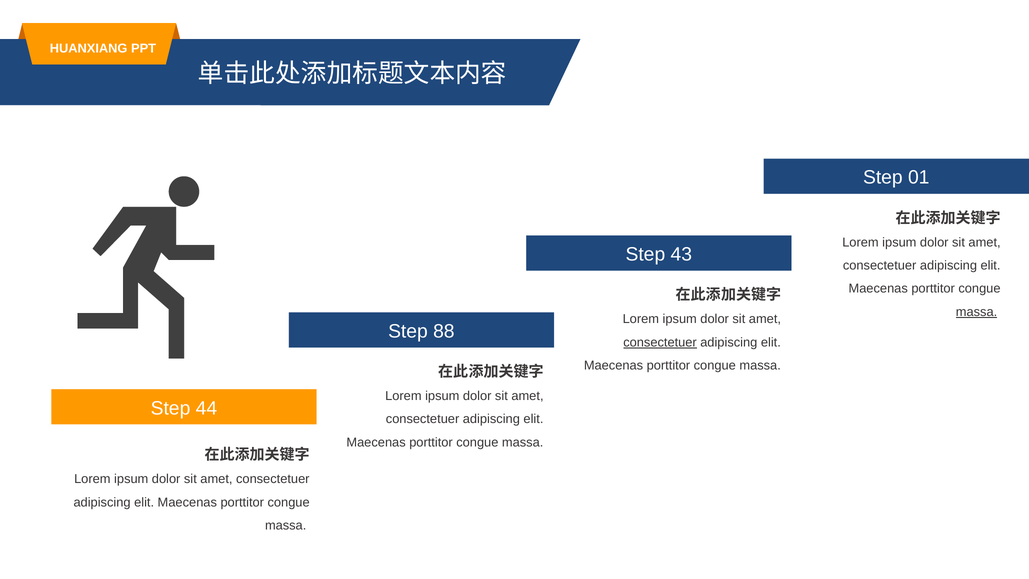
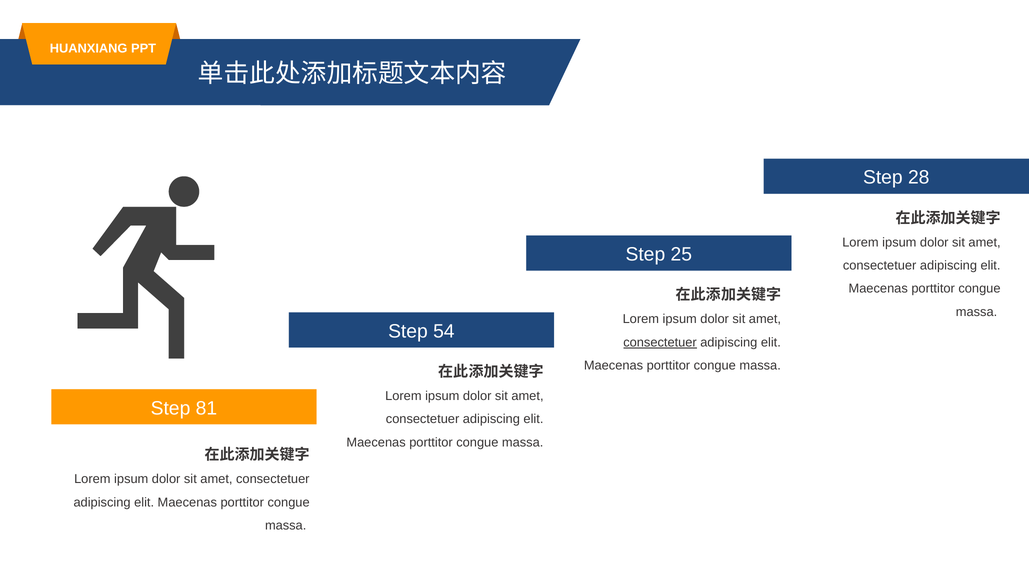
01: 01 -> 28 (919, 178)
43: 43 -> 25 (681, 254)
massa underline: present -> none (977, 312)
88: 88 -> 54 (444, 331)
44: 44 -> 81 (206, 408)
